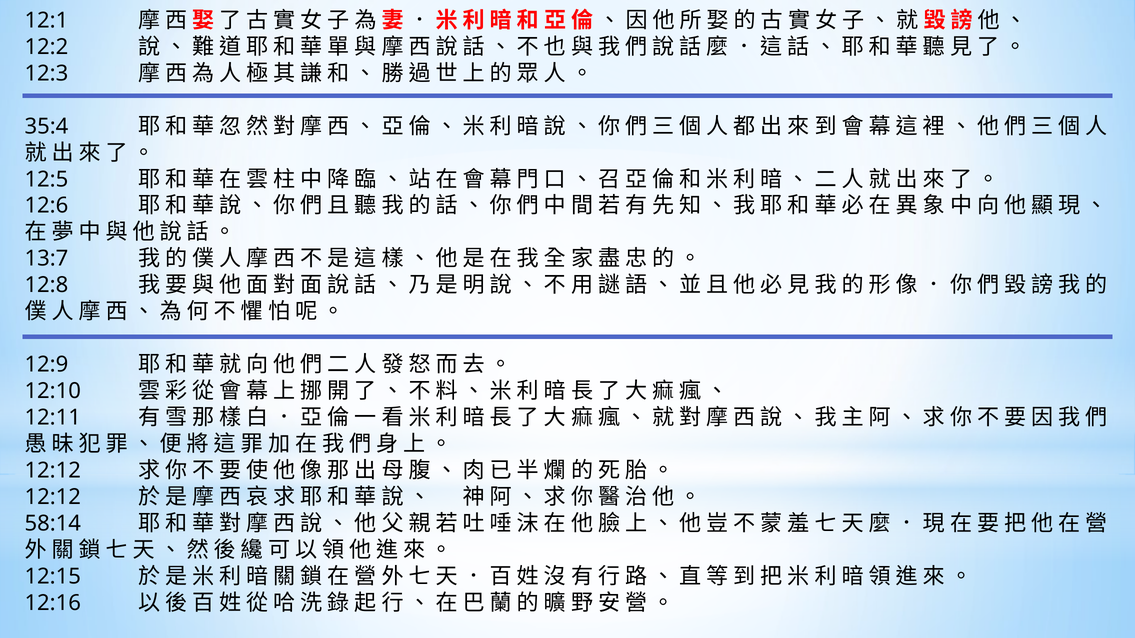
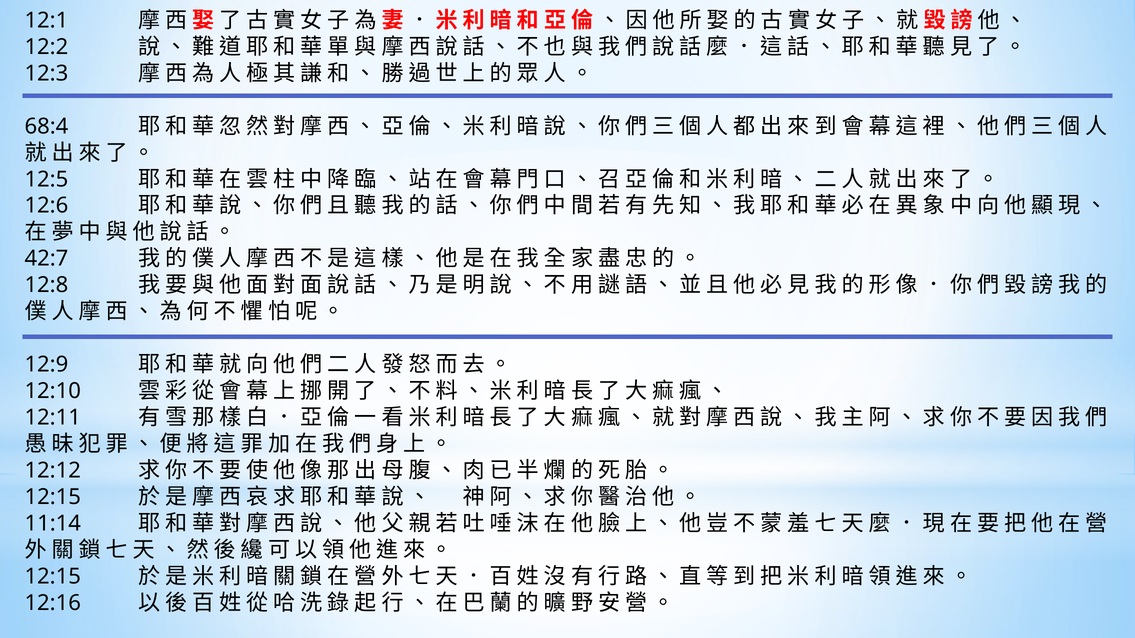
35:4: 35:4 -> 68:4 (46, 126)
13:7: 13:7 -> 42:7 (46, 259)
12:12: 12:12 -> 12:15 (53, 497)
58:14: 58:14 -> 11:14 (53, 524)
